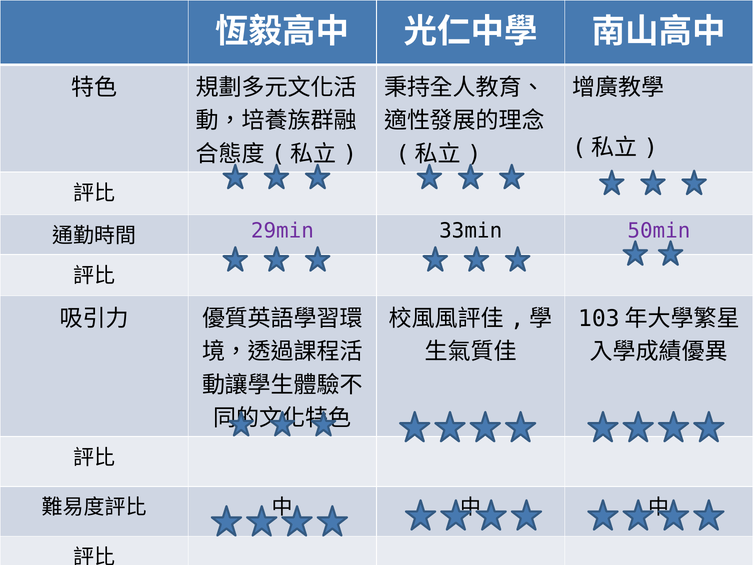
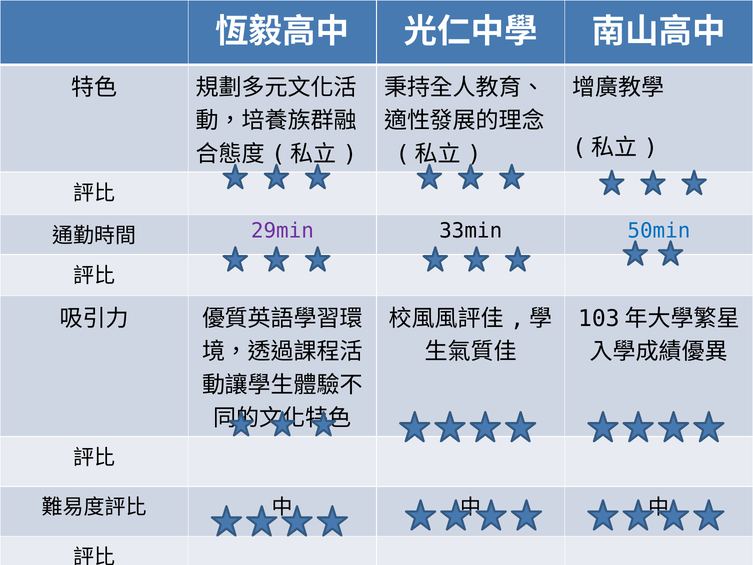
50min colour: purple -> blue (659, 231)
